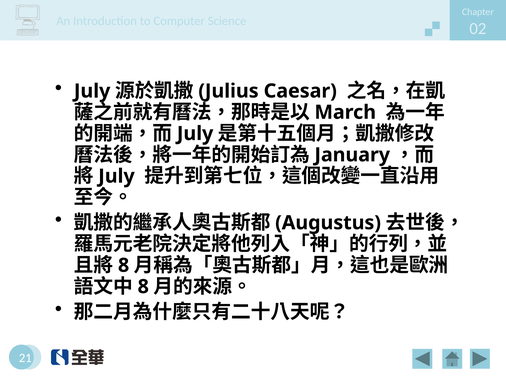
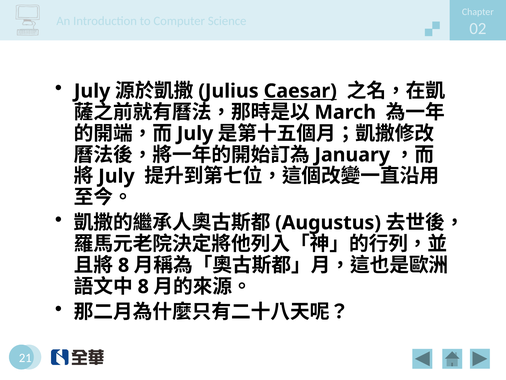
Caesar underline: none -> present (300, 91)
